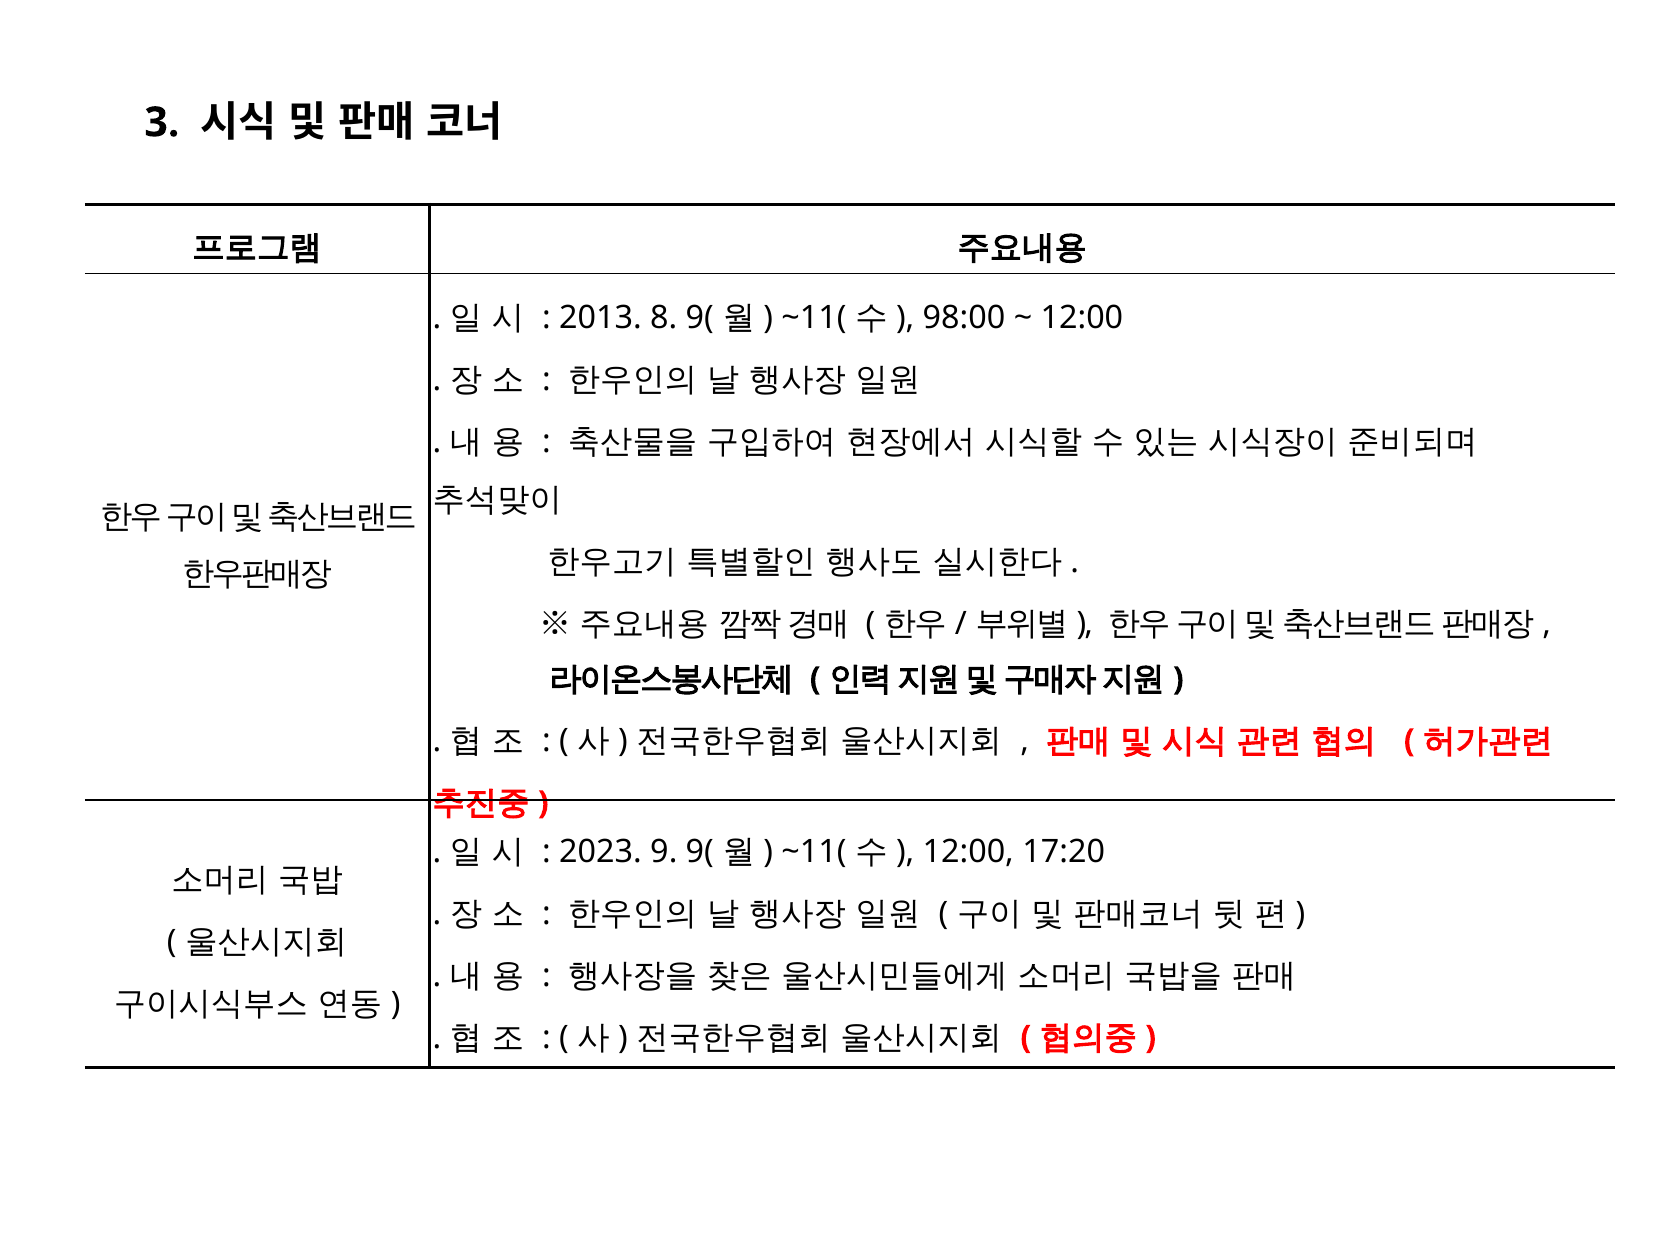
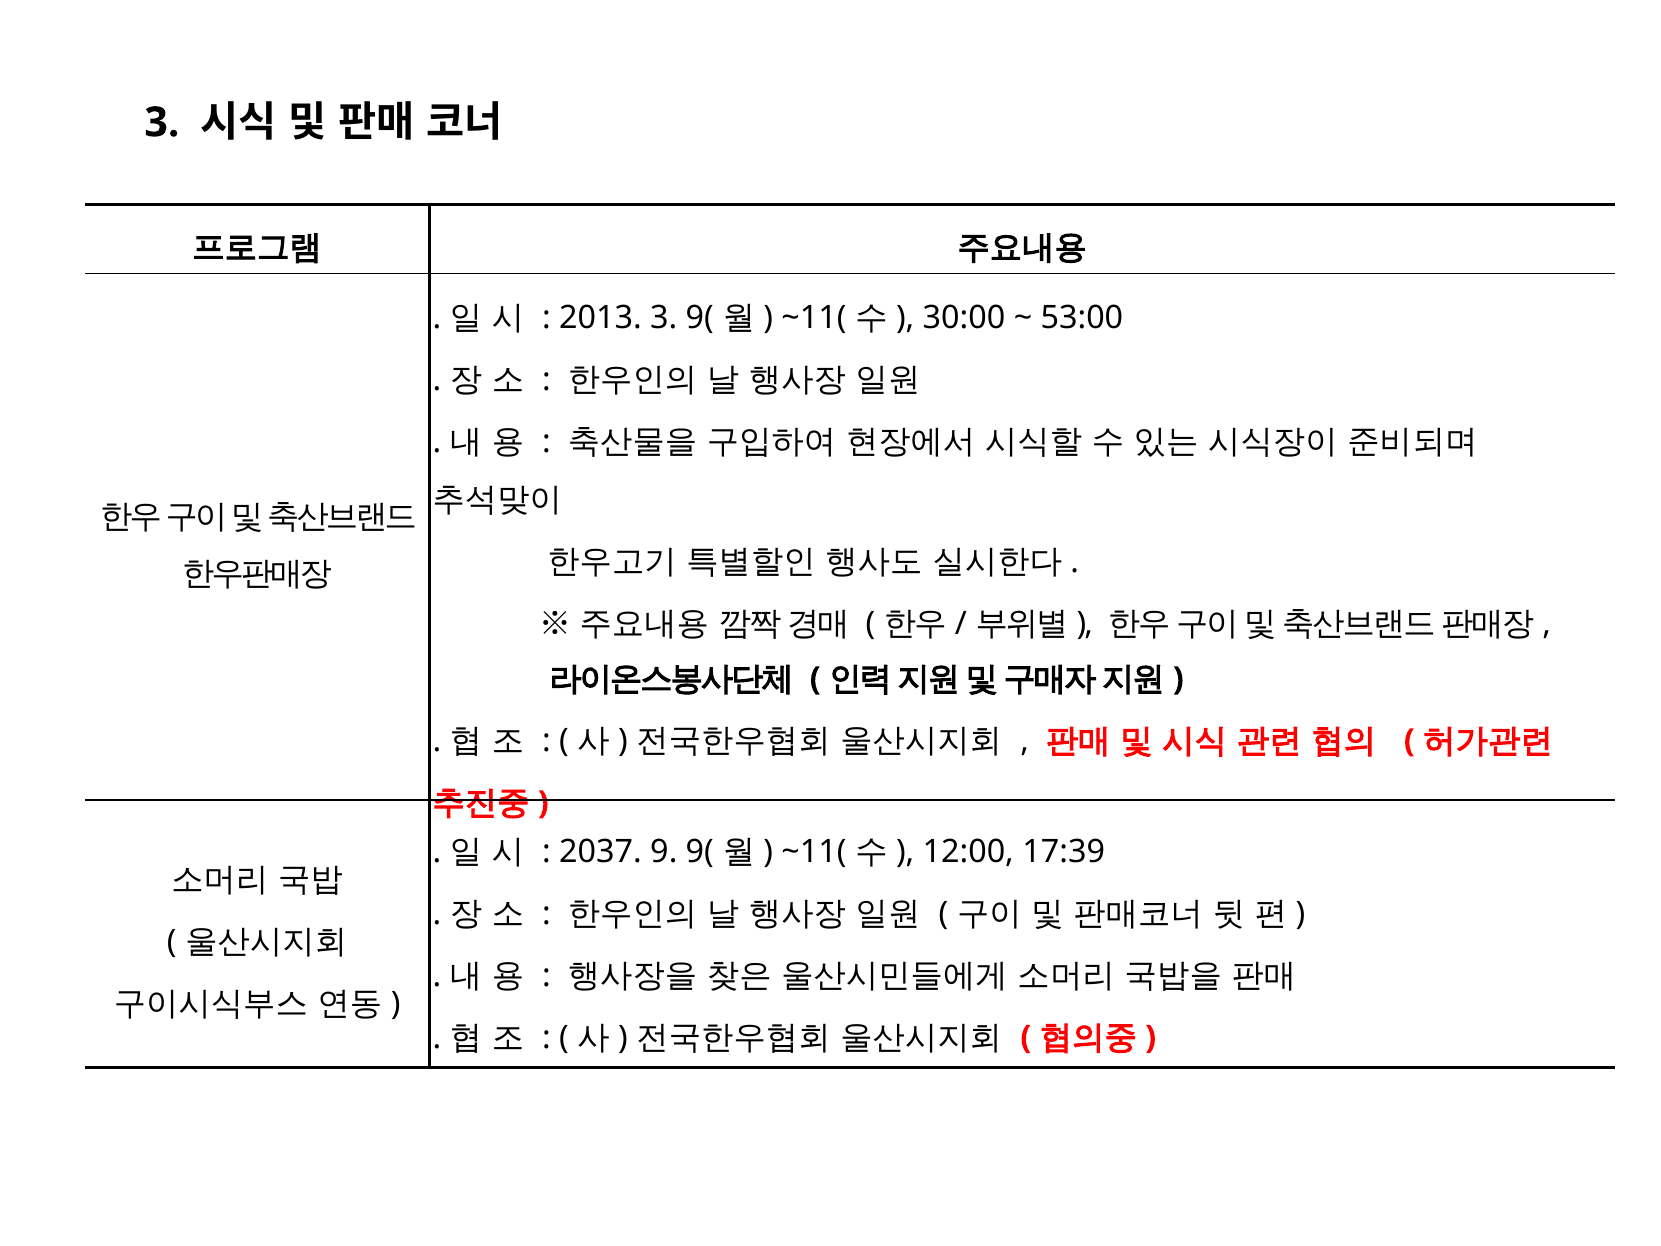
2013 8: 8 -> 3 (664, 318)
98:00: 98:00 -> 30:00 (964, 318)
12:00: 12:00 -> 53:00 (1082, 318)
2023: 2023 -> 2037 (600, 851)
17:20: 17:20 -> 17:39 (1064, 851)
